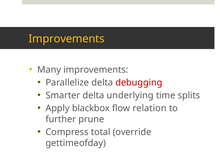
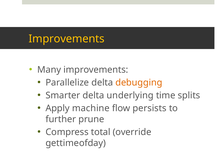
debugging colour: red -> orange (139, 83)
blackbox: blackbox -> machine (91, 108)
relation: relation -> persists (150, 108)
